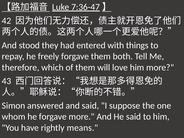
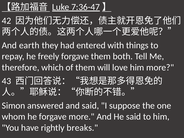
stood: stood -> earth (29, 45)
means: means -> breaks (82, 128)
